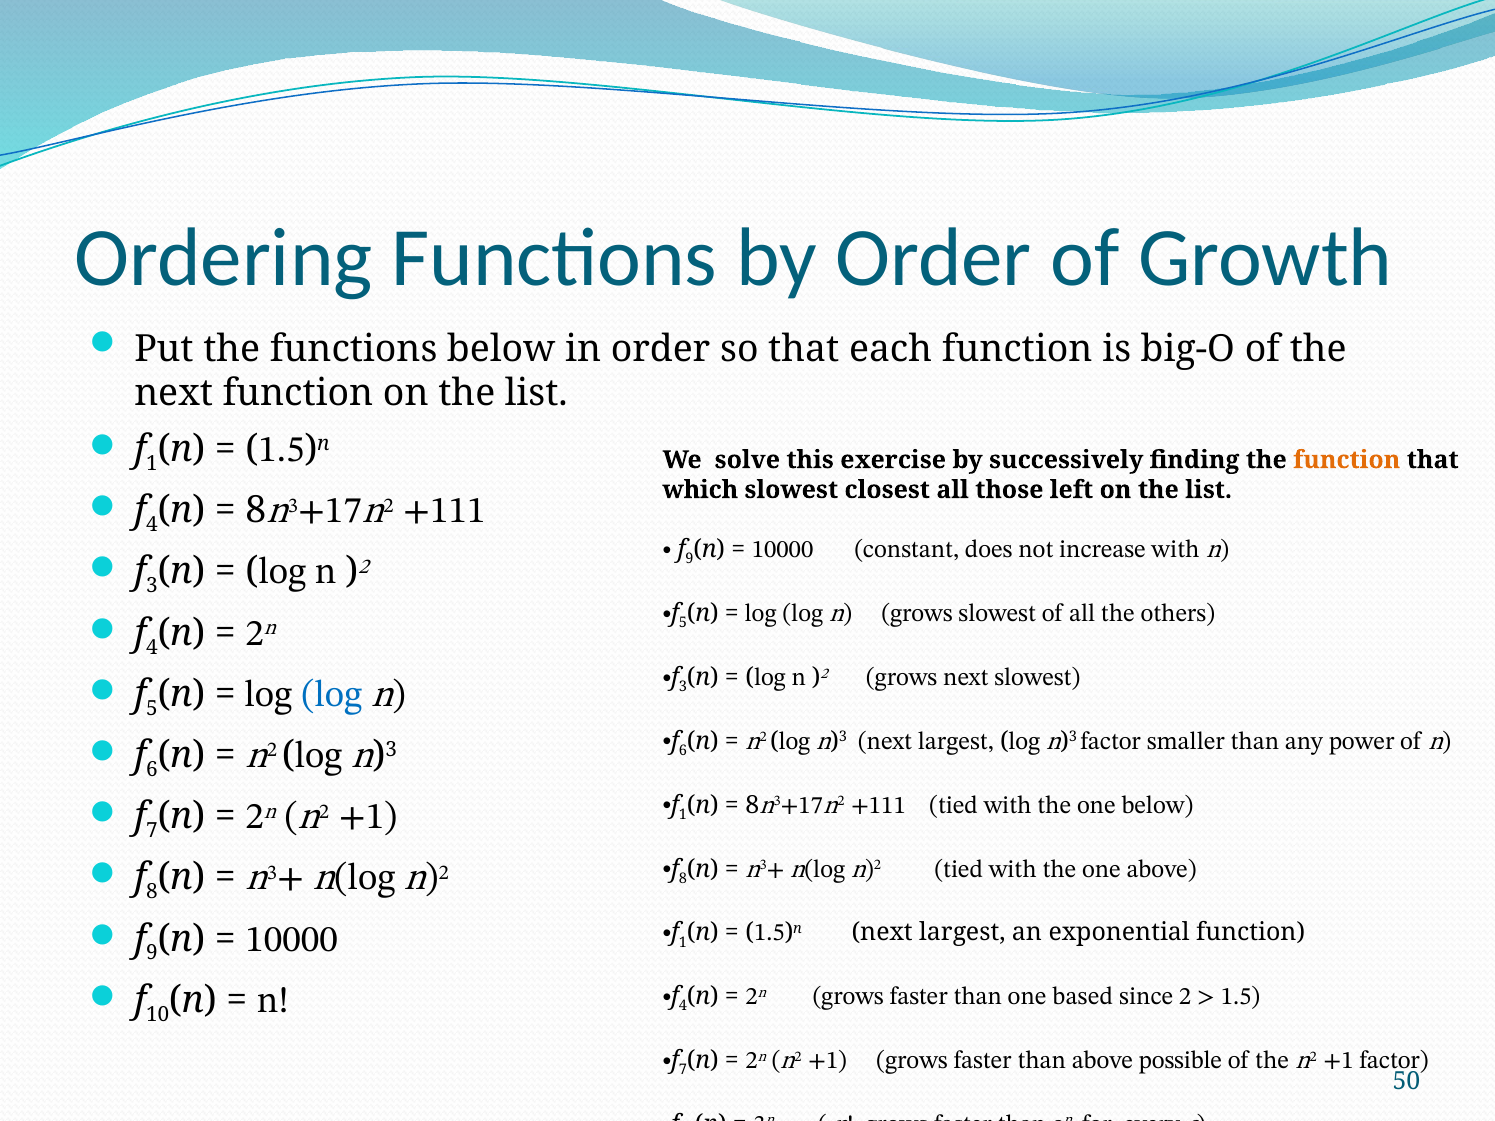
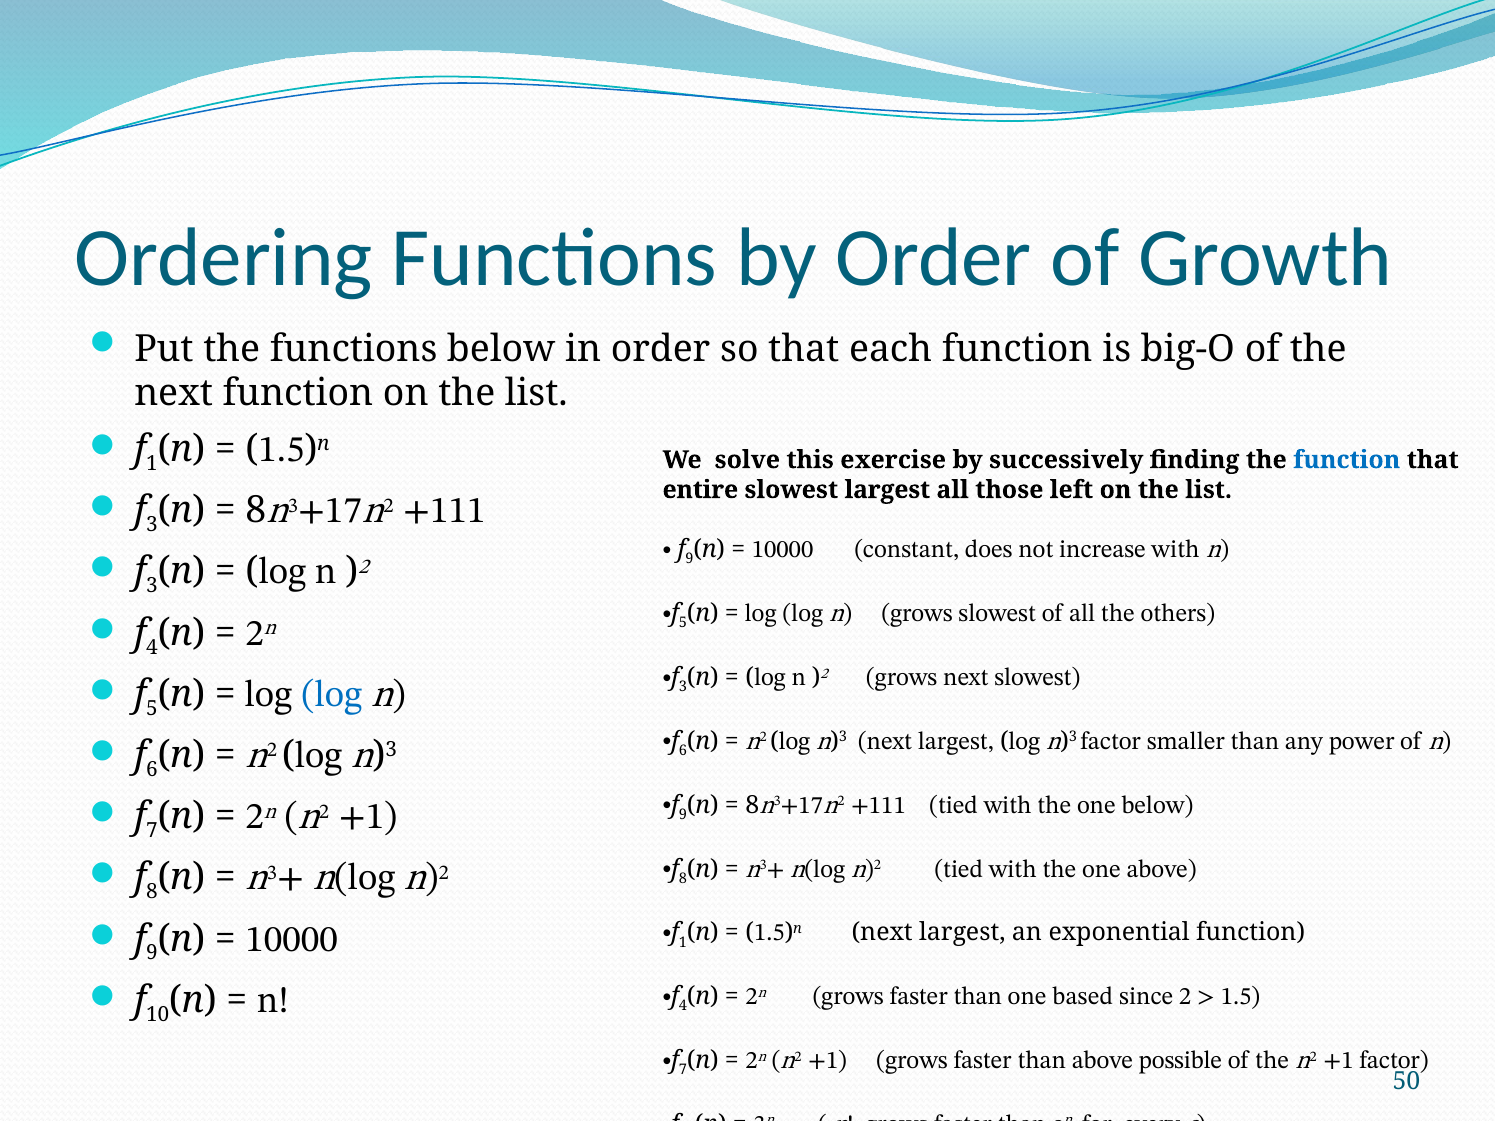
function colour: orange -> blue (1347, 460)
which: which -> entire (700, 490)
slowest closest: closest -> largest (887, 490)
4: 4 -> 3 (152, 525)
1: 1 -> 9 (683, 815)
